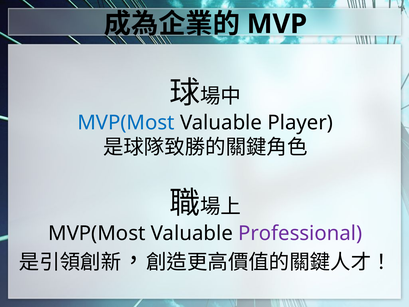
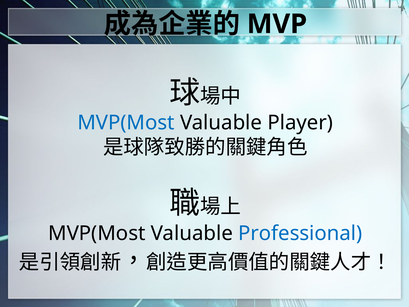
Professional colour: purple -> blue (300, 233)
